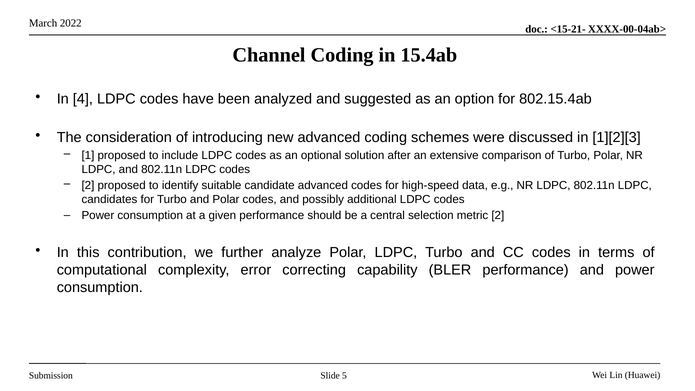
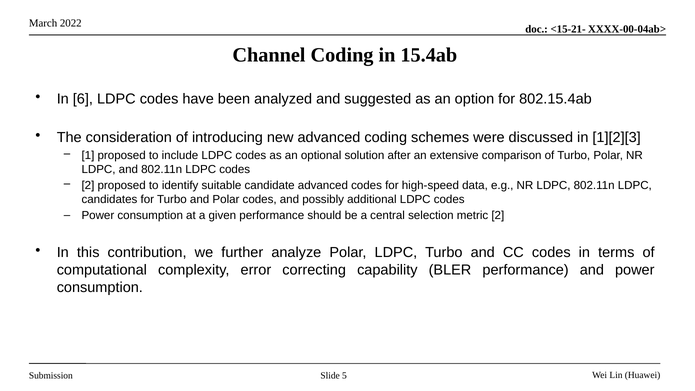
4: 4 -> 6 (83, 99)
